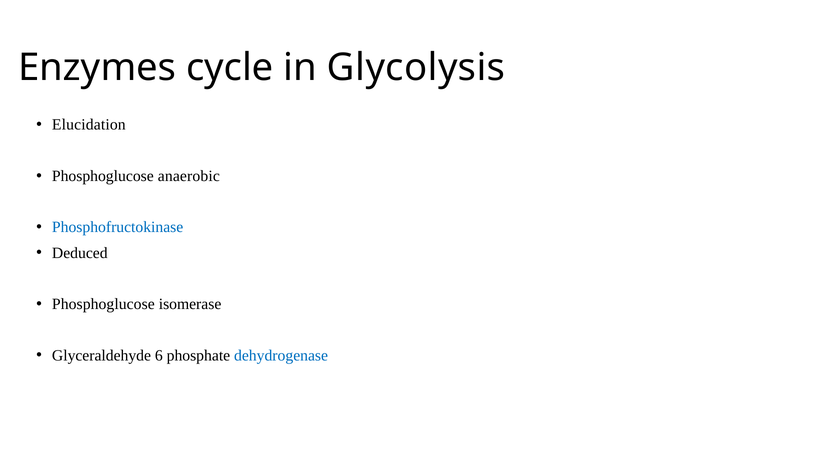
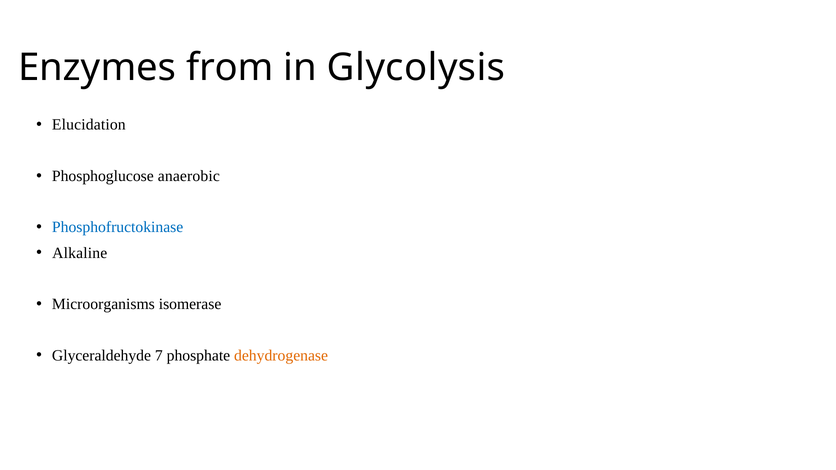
cycle: cycle -> from (230, 68)
Deduced: Deduced -> Alkaline (80, 253)
Phosphoglucose: Phosphoglucose -> Microorganisms (103, 304)
6: 6 -> 7 (159, 356)
dehydrogenase colour: blue -> orange (281, 356)
